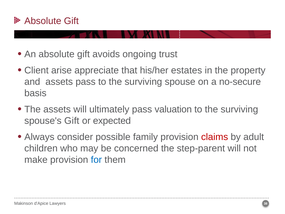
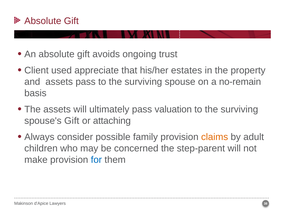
arise: arise -> used (62, 70)
no-secure: no-secure -> no-remain (240, 82)
expected: expected -> attaching (112, 121)
claims colour: red -> orange (215, 137)
